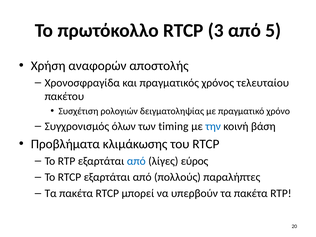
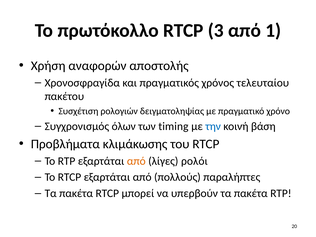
5: 5 -> 1 (273, 31)
από colour: blue -> orange (136, 161)
εύρος: εύρος -> ρολόι (194, 161)
